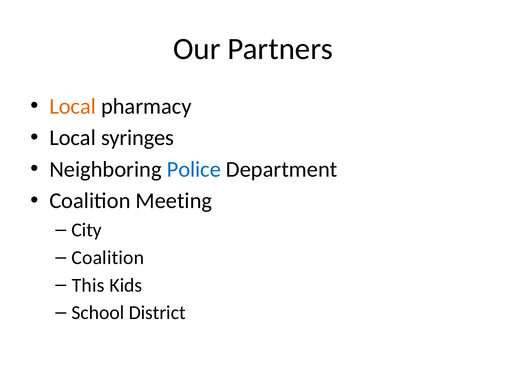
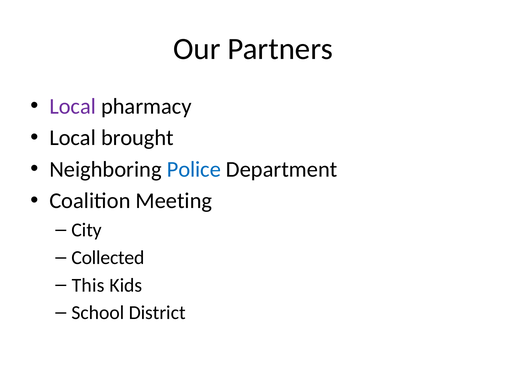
Local colour: orange -> purple (73, 106)
syringes: syringes -> brought (137, 138)
Coalition: Coalition -> Collected (108, 257)
